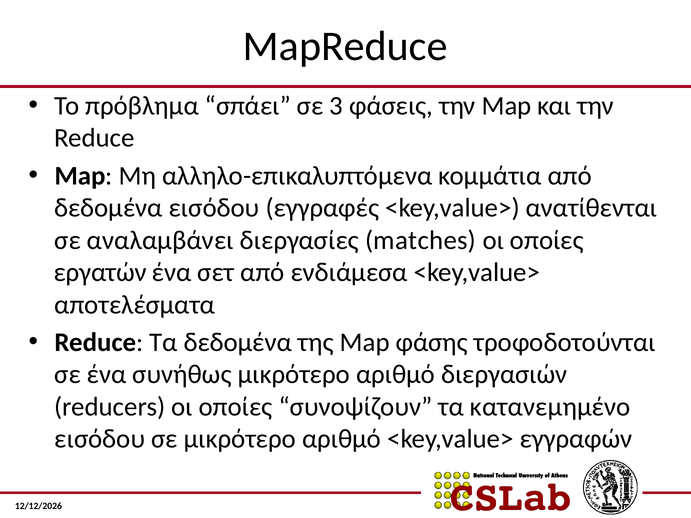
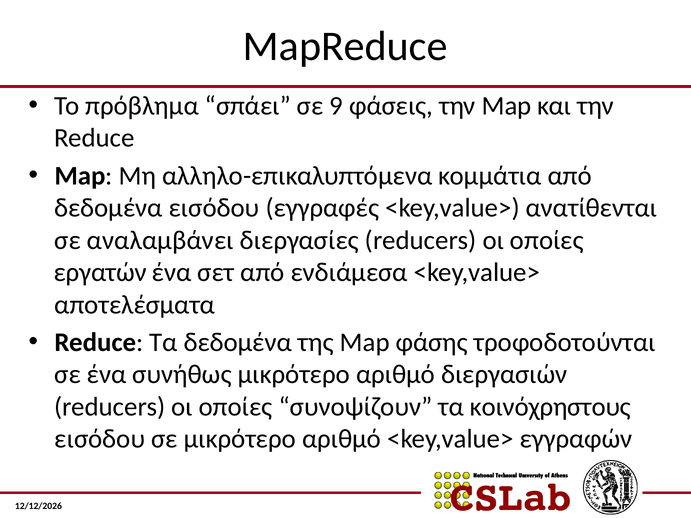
3: 3 -> 9 (336, 106)
διεργασίες matches: matches -> reducers (421, 240)
κατανεμημένο: κατανεμημένο -> κοινόχρηστους (550, 407)
